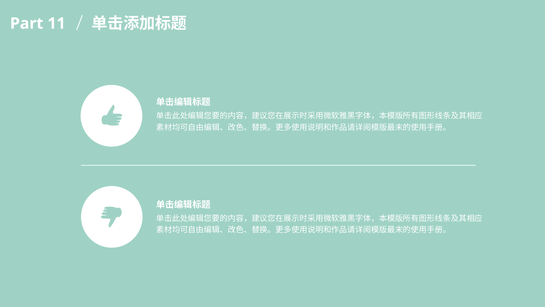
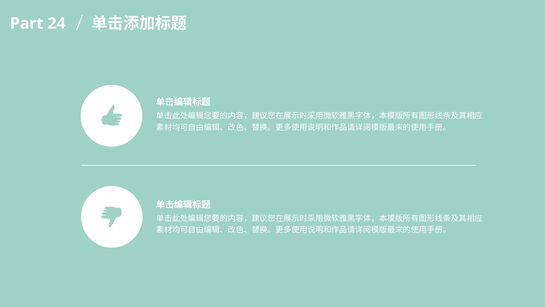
11: 11 -> 24 (57, 23)
